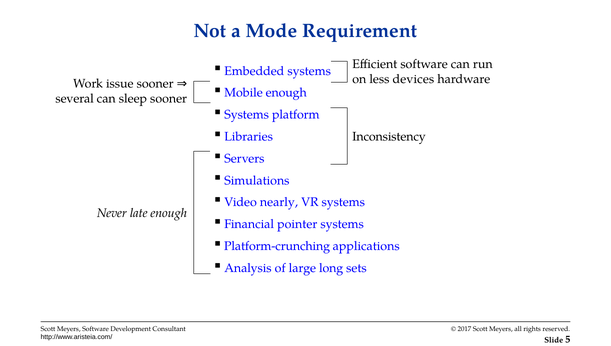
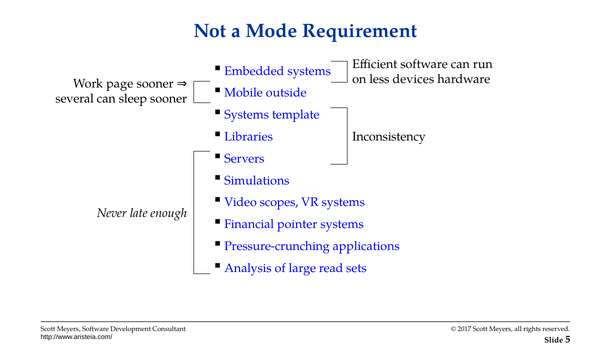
issue: issue -> page (120, 84)
Mobile enough: enough -> outside (286, 93)
platform: platform -> template (296, 115)
nearly: nearly -> scopes (279, 203)
Platform-crunching: Platform-crunching -> Pressure-crunching (277, 246)
long: long -> read (331, 268)
